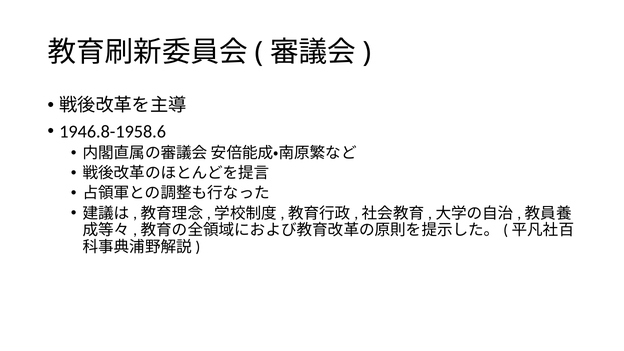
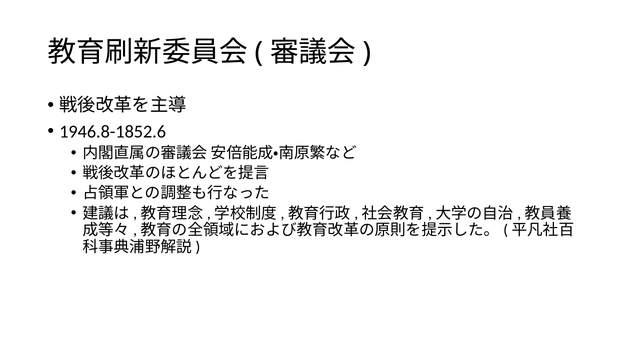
1946.8-1958.6: 1946.8-1958.6 -> 1946.8-1852.6 (113, 132)
